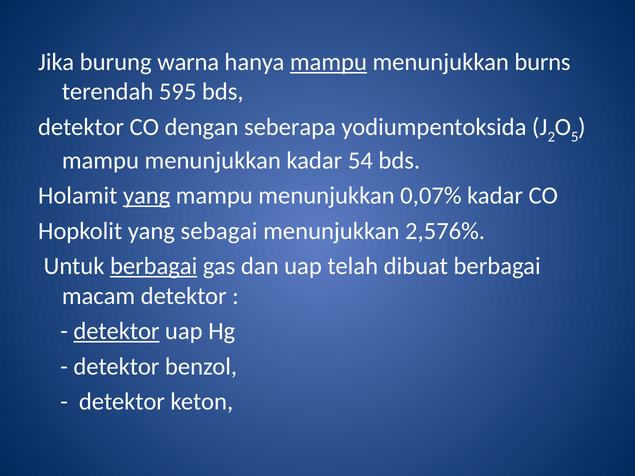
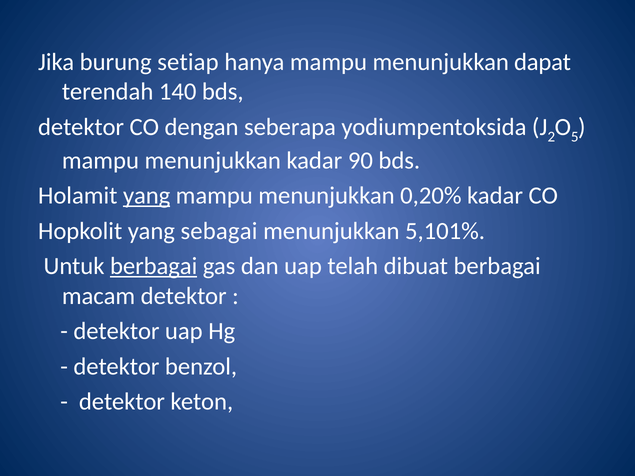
warna: warna -> setiap (188, 62)
mampu underline: present -> none (328, 62)
burns: burns -> dapat (543, 62)
595: 595 -> 140 (178, 92)
54: 54 -> 90 (360, 161)
0,07%: 0,07% -> 0,20% (431, 196)
2,576%: 2,576% -> 5,101% (445, 231)
detektor underline: present -> none (116, 331)
